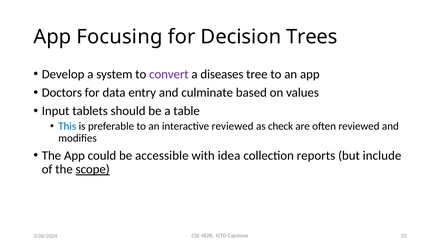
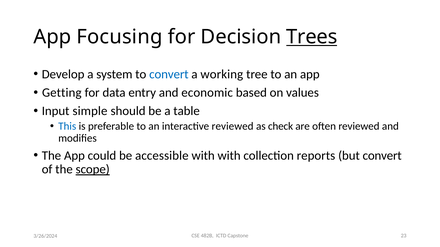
Trees underline: none -> present (312, 37)
convert colour: purple -> blue (169, 74)
diseases: diseases -> working (222, 74)
Doctors: Doctors -> Getting (62, 93)
culminate: culminate -> economic (207, 93)
tablets: tablets -> simple (90, 111)
with idea: idea -> with (229, 156)
but include: include -> convert (382, 156)
